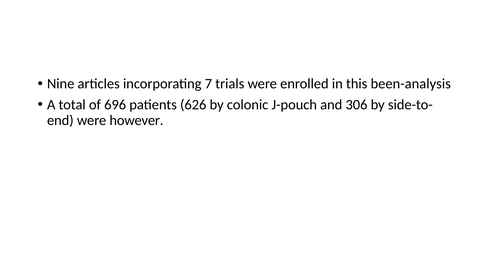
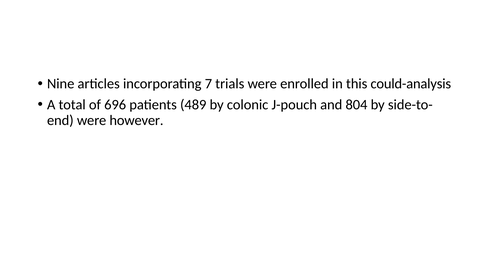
been-analysis: been-analysis -> could-analysis (411, 84)
626: 626 -> 489 (193, 104)
306: 306 -> 804 (356, 104)
